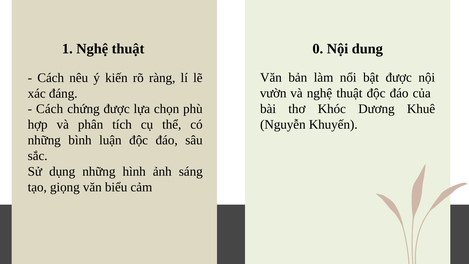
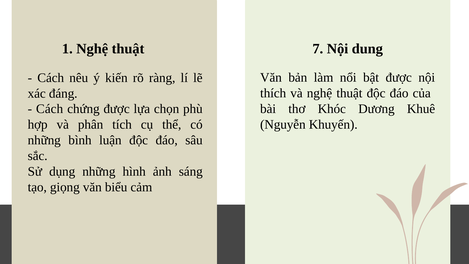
0: 0 -> 7 (318, 49)
vườn: vườn -> thích (273, 93)
